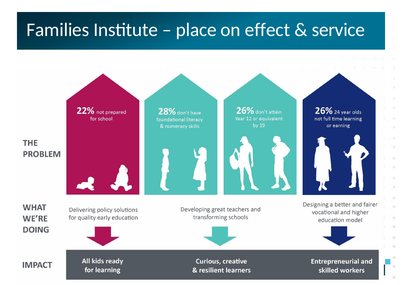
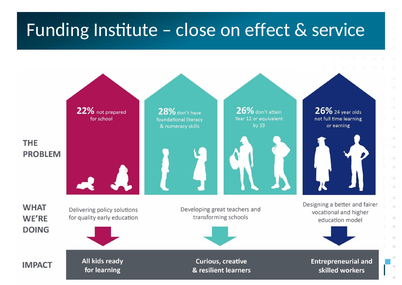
Families: Families -> Funding (58, 30)
place: place -> close (196, 30)
